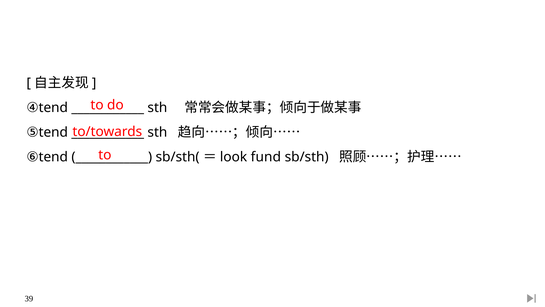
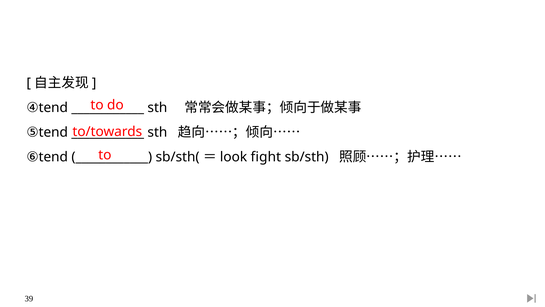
fund: fund -> fight (266, 157)
